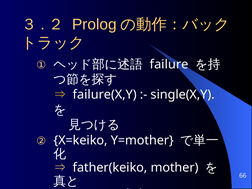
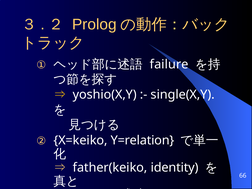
failure(X,Y: failure(X,Y -> yoshio(X,Y (105, 95)
Y=mother: Y=mother -> Y=relation (142, 140)
mother: mother -> identity (175, 168)
